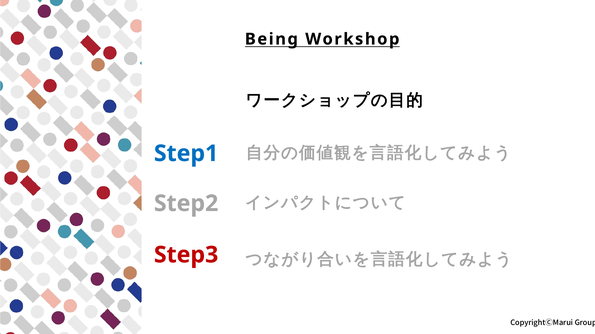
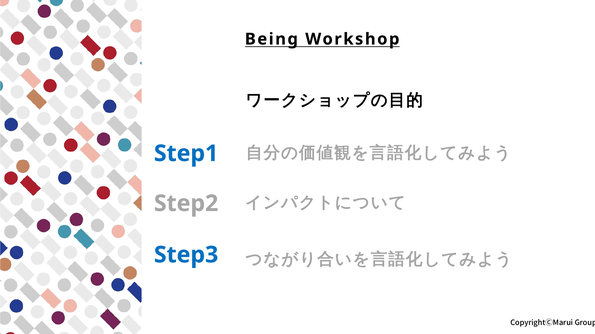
Step3 colour: red -> blue (186, 255)
